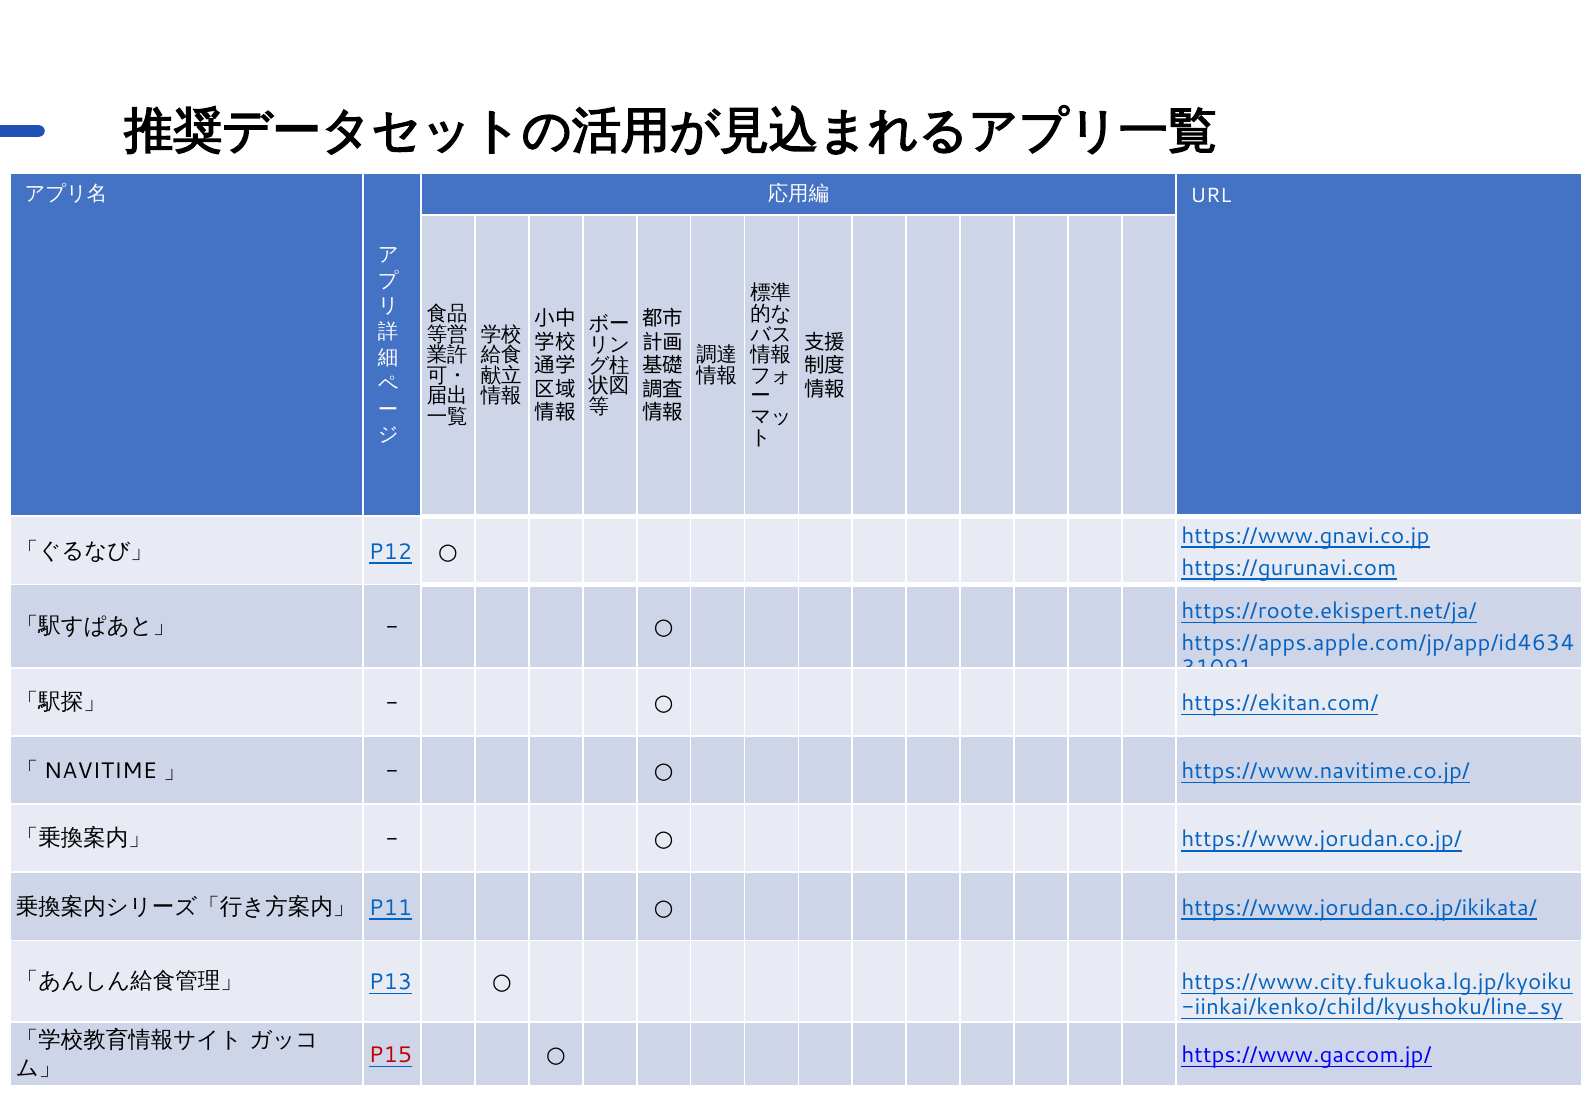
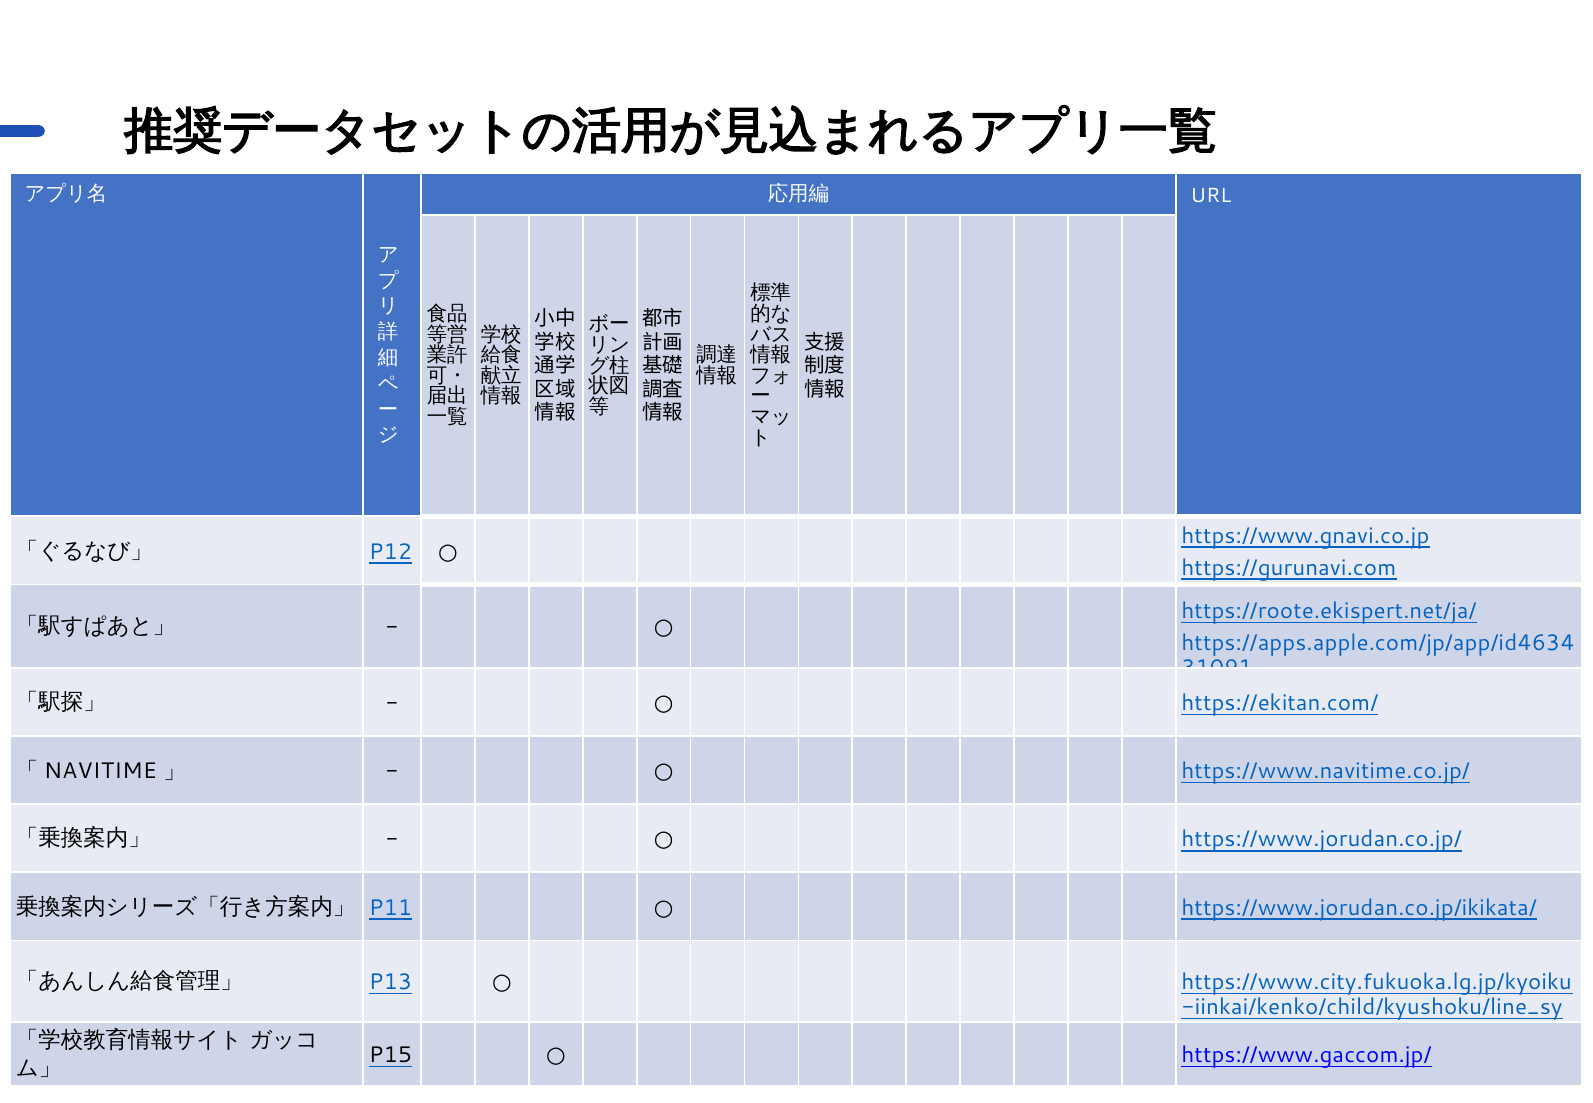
P15 colour: red -> black (391, 1055)
